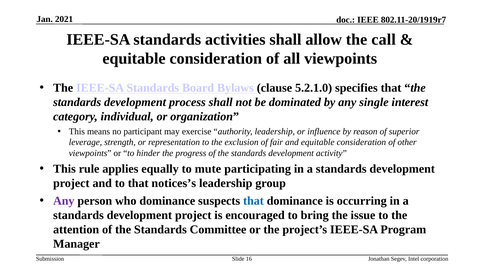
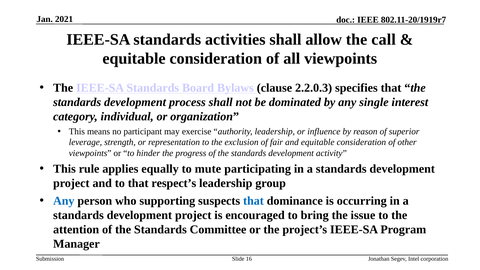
5.2.1.0: 5.2.1.0 -> 2.2.0.3 (314, 88)
notices’s: notices’s -> respect’s (174, 183)
Any colour: purple -> blue (64, 201)
who dominance: dominance -> supporting (167, 201)
